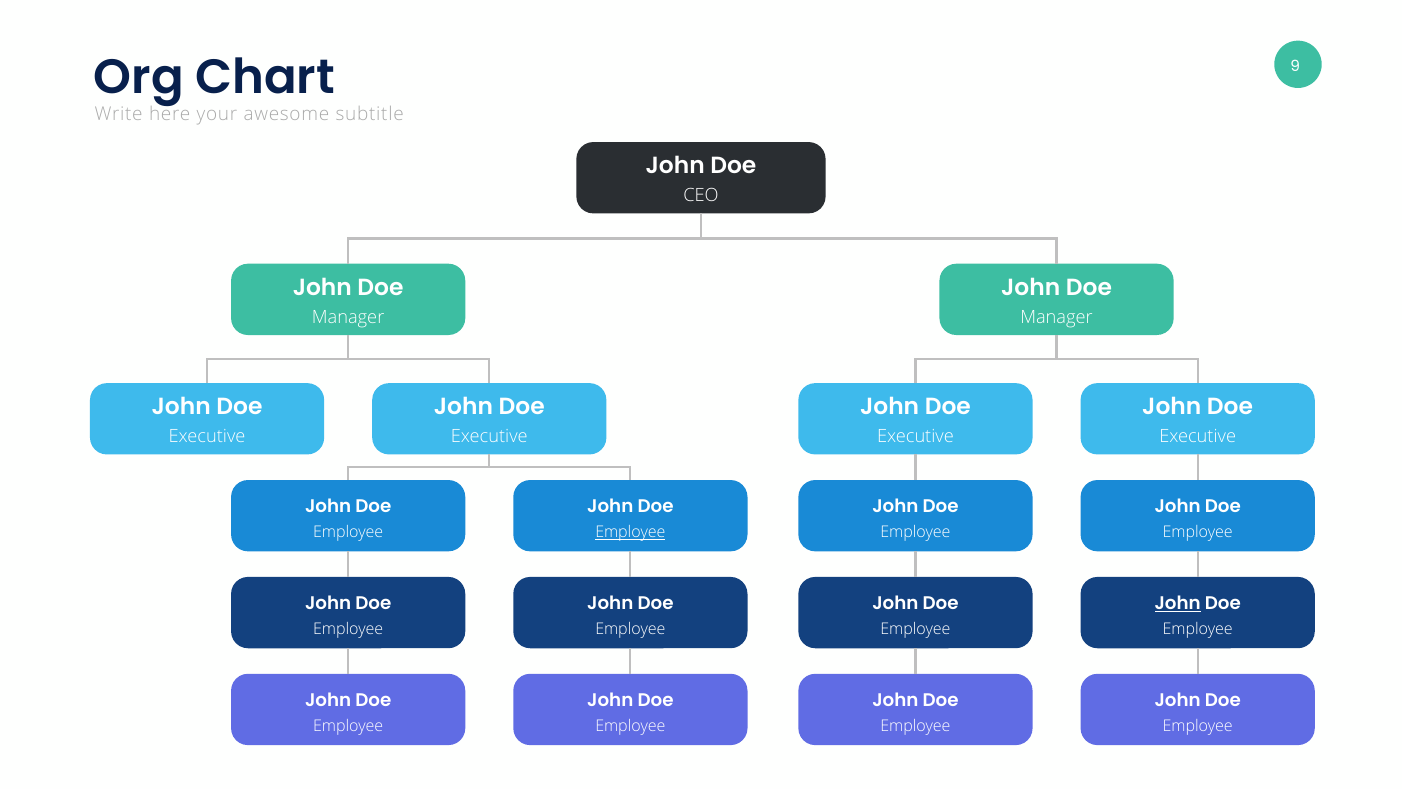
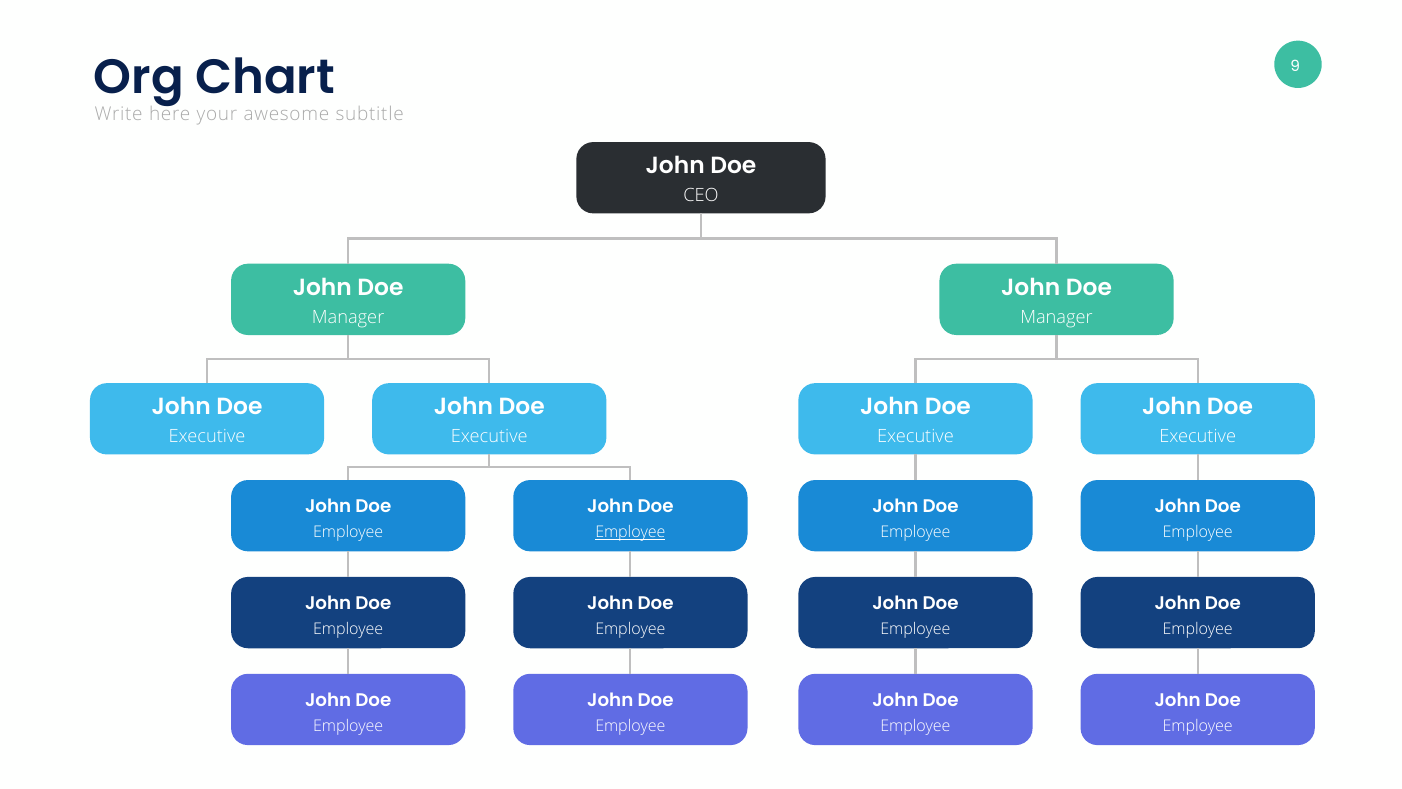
John underline: present -> none (1178, 603)
